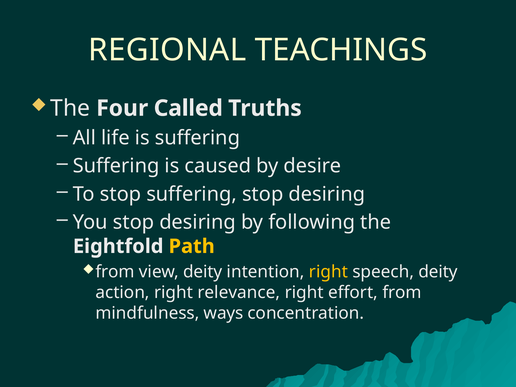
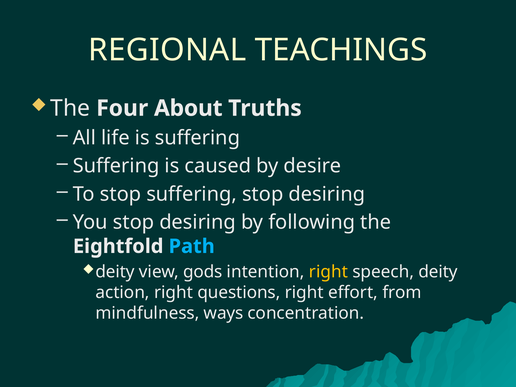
Called: Called -> About (188, 108)
Path colour: yellow -> light blue (192, 246)
from: from -> deity (115, 272)
view deity: deity -> gods (203, 272)
relevance: relevance -> questions (239, 293)
